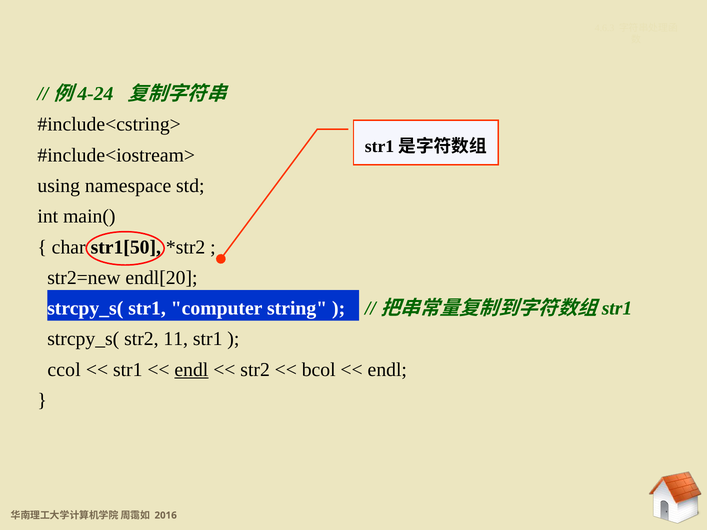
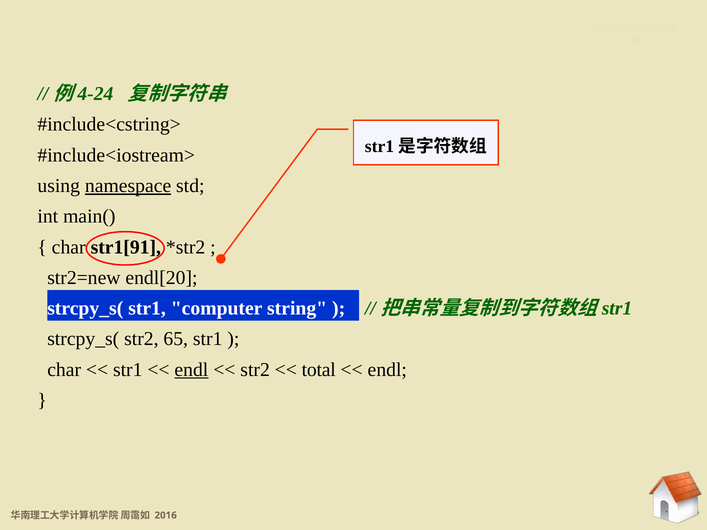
namespace underline: none -> present (128, 186)
str1[50: str1[50 -> str1[91 (126, 247)
11: 11 -> 65 (176, 339)
ccol: ccol -> char (64, 370)
bcol: bcol -> total (319, 370)
